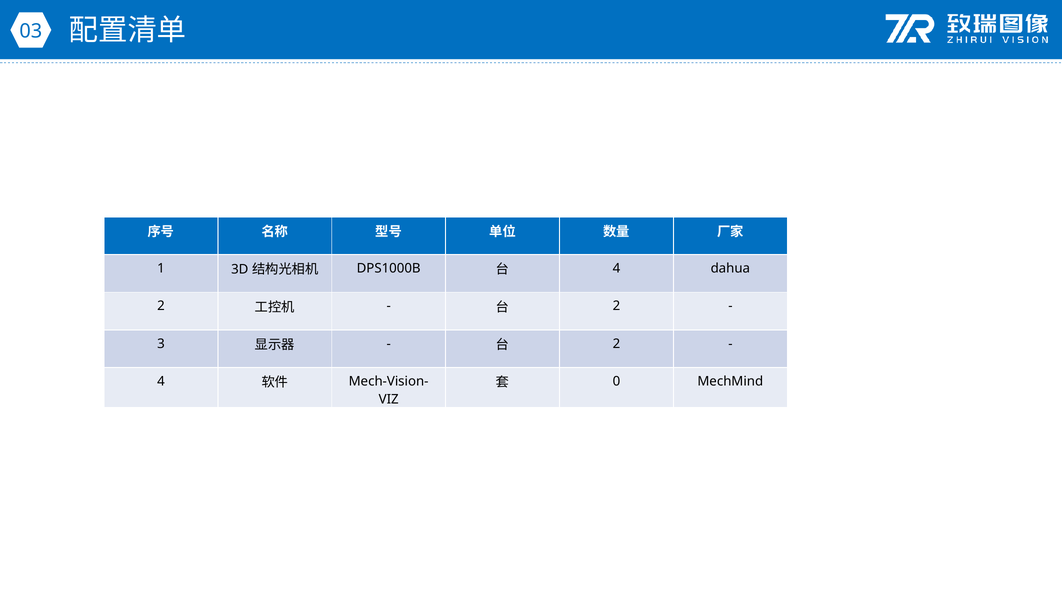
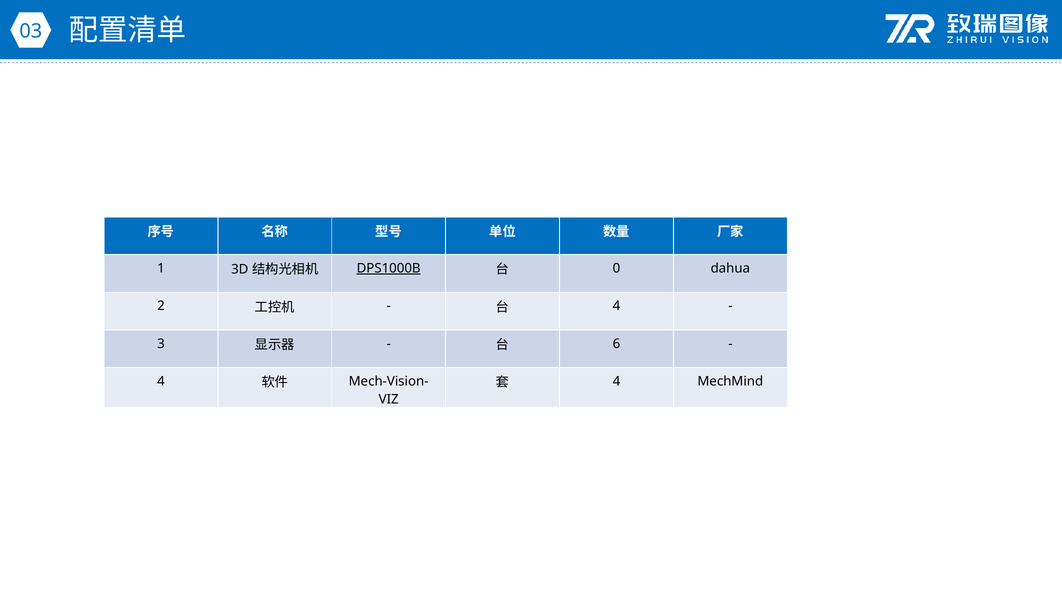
DPS1000B underline: none -> present (389, 269)
4: 4 -> 0 (616, 269)
2: 2 -> 4 (616, 306)
2: 2 -> 6 (616, 344)
0: 0 -> 4 (616, 381)
